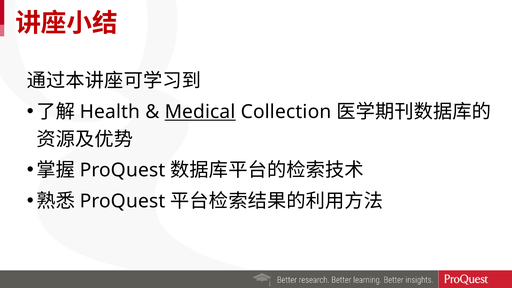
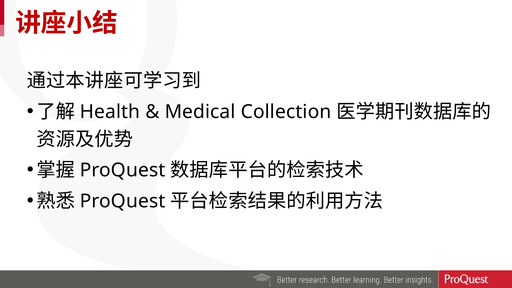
Medical underline: present -> none (200, 112)
